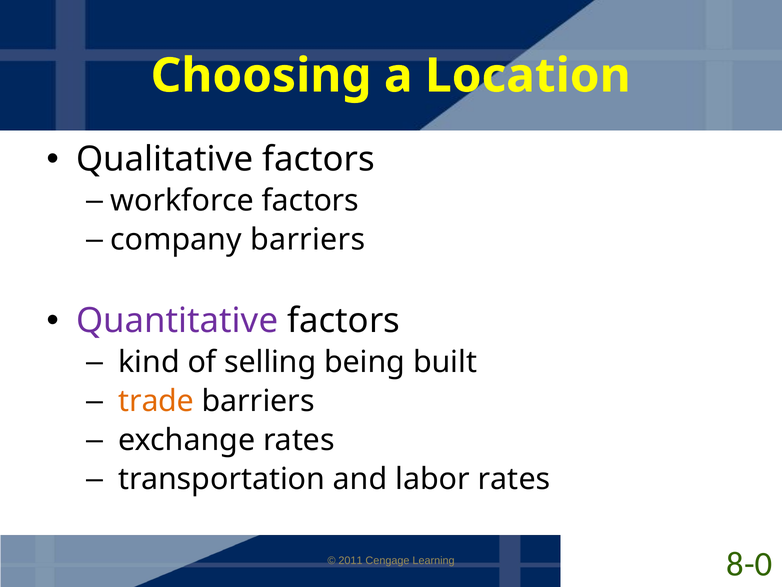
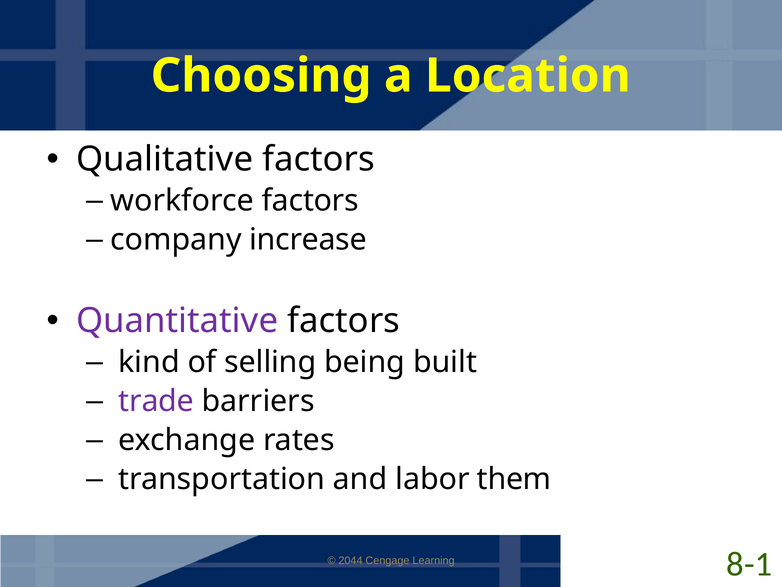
company barriers: barriers -> increase (308, 240)
trade colour: orange -> purple (156, 401)
labor rates: rates -> them (514, 479)
2011: 2011 -> 2044 (351, 560)
8-0: 8-0 -> 8-1 (749, 564)
